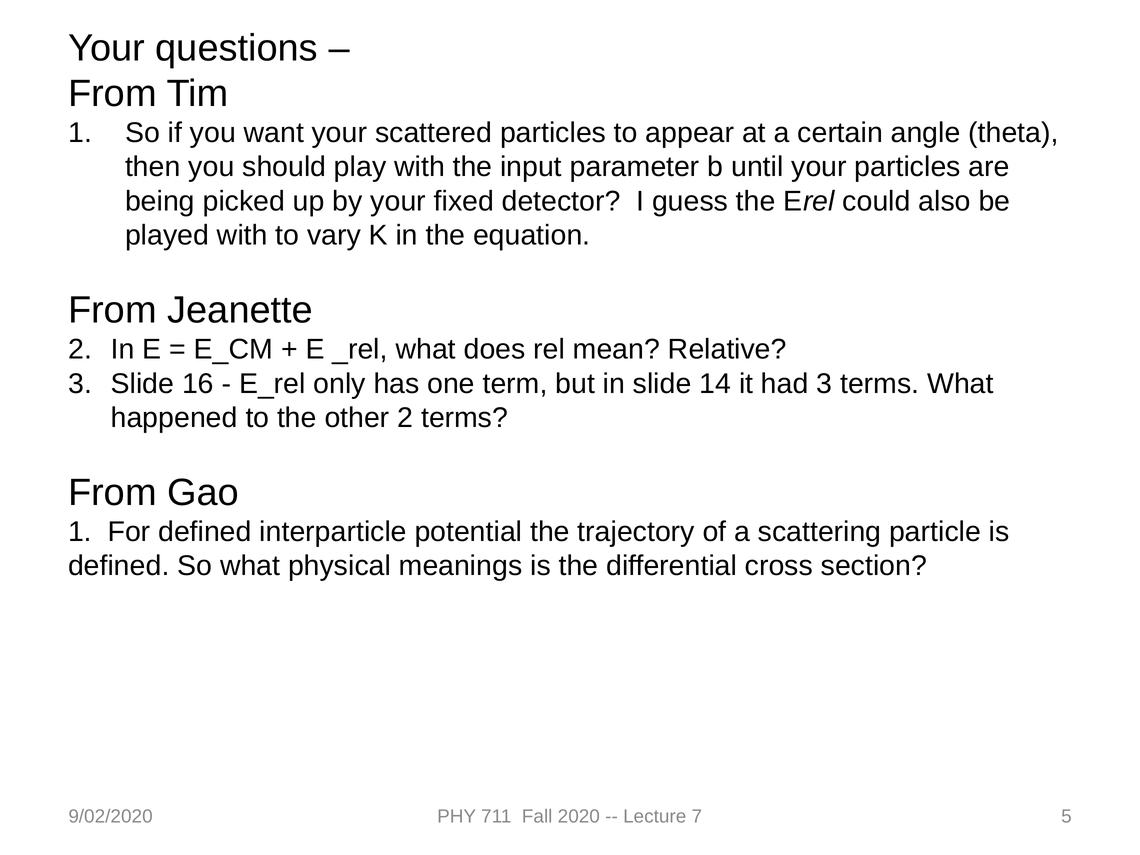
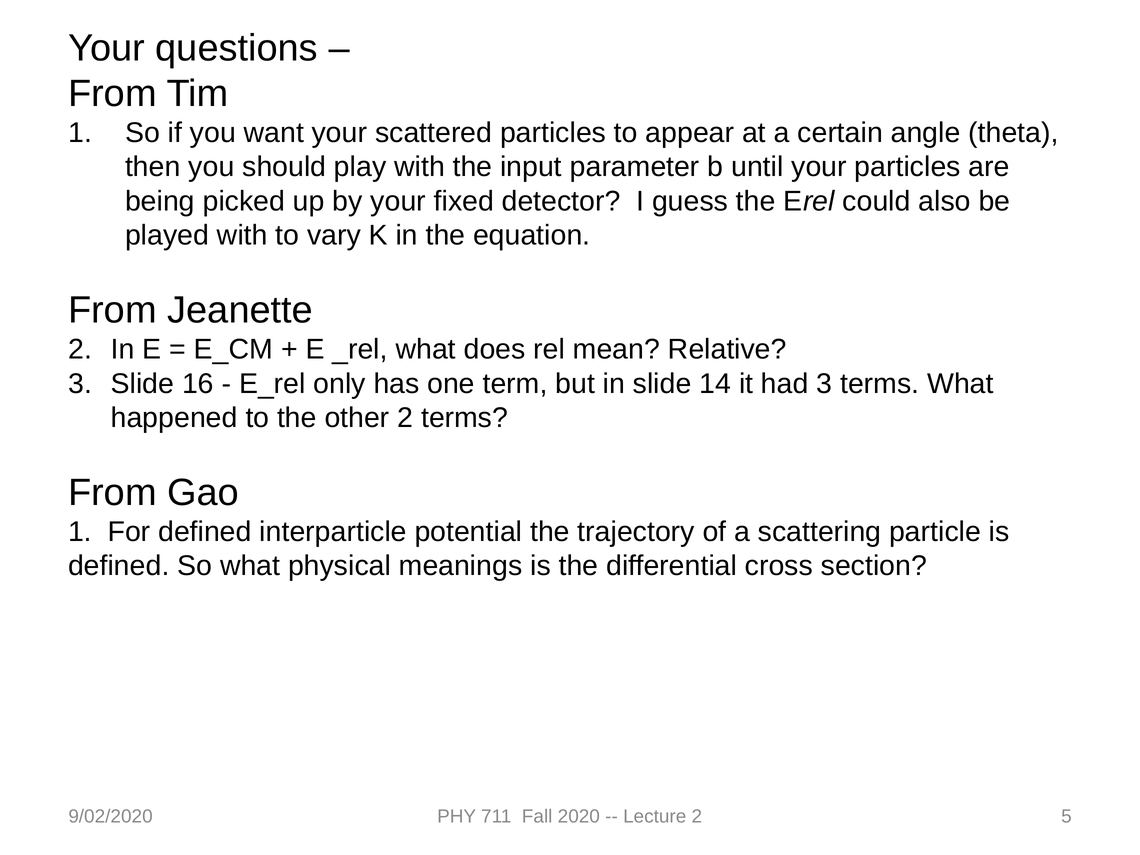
Lecture 7: 7 -> 2 (697, 817)
